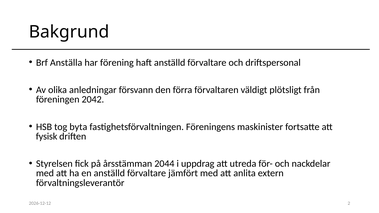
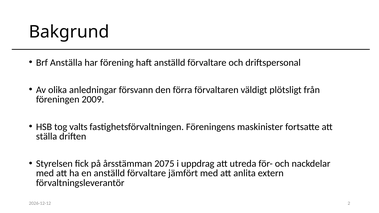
2042: 2042 -> 2009 (93, 100)
byta: byta -> valts (78, 127)
fysisk: fysisk -> ställa (47, 136)
2044: 2044 -> 2075 (164, 164)
